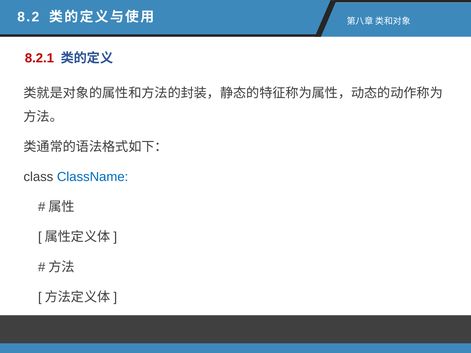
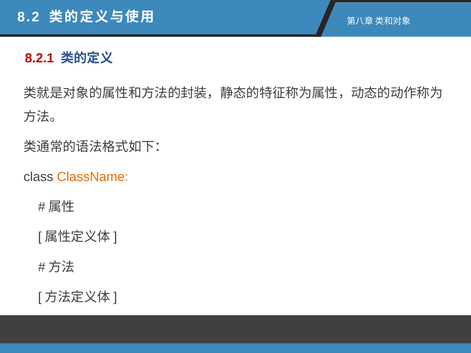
ClassName colour: blue -> orange (93, 177)
